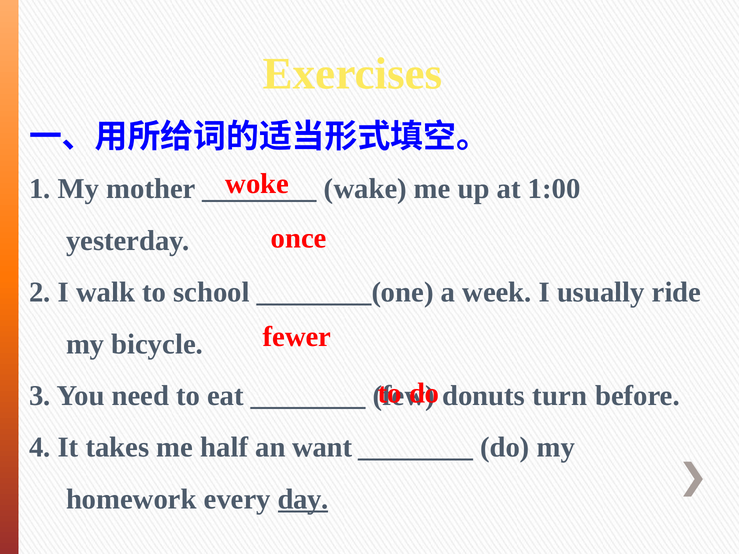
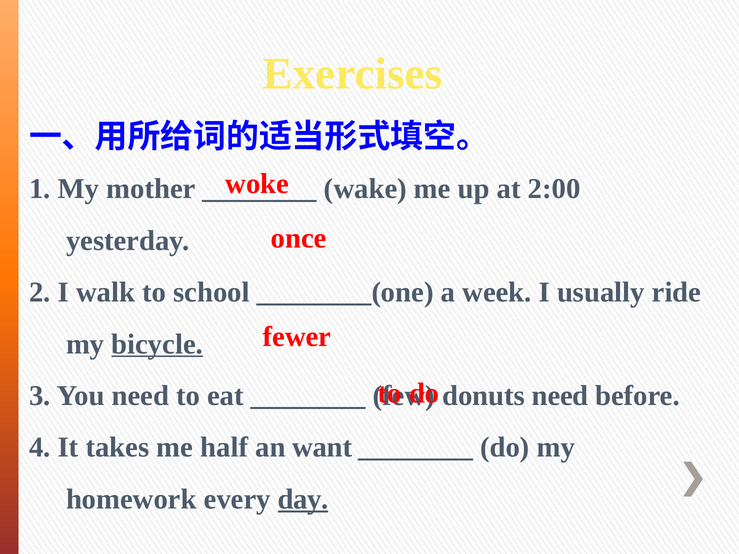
1:00: 1:00 -> 2:00 (554, 189)
bicycle underline: none -> present (157, 344)
donuts turn: turn -> need (560, 396)
